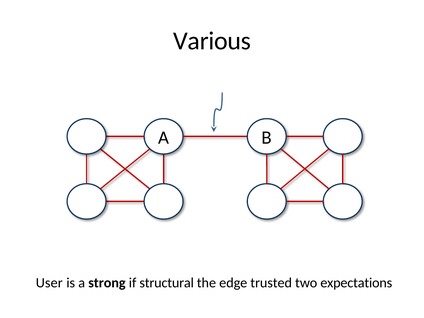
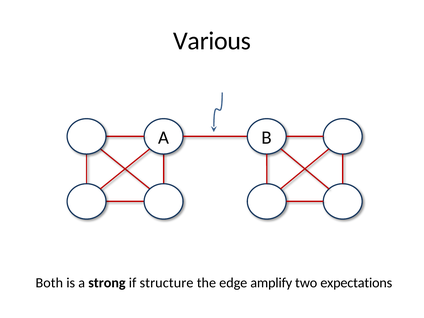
User: User -> Both (49, 283)
structural: structural -> structure (167, 283)
trusted: trusted -> amplify (271, 283)
